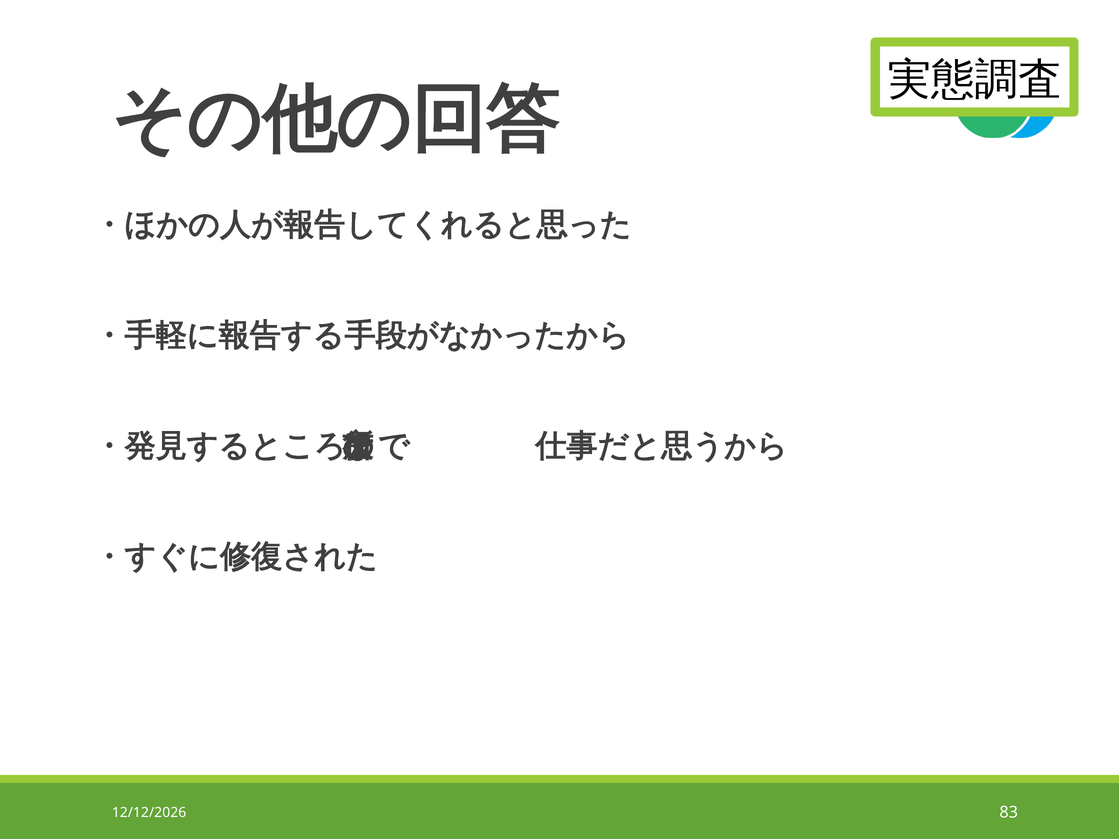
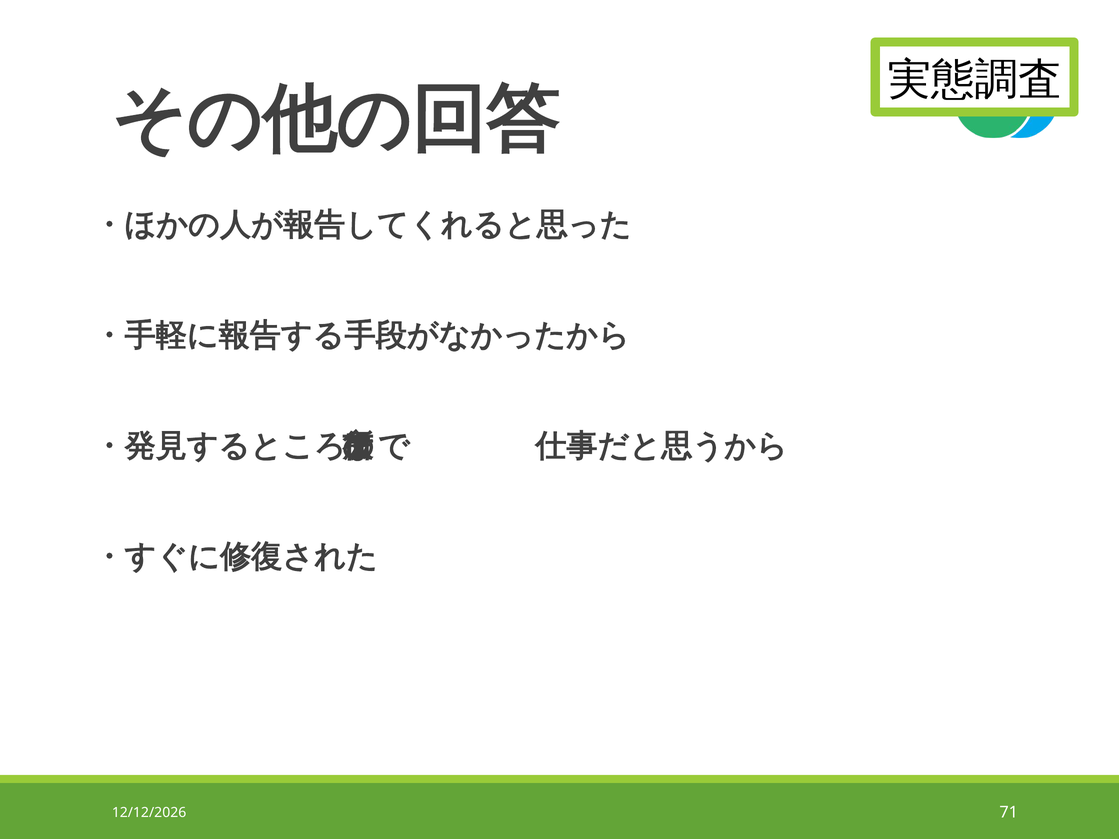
83: 83 -> 71 (1009, 813)
